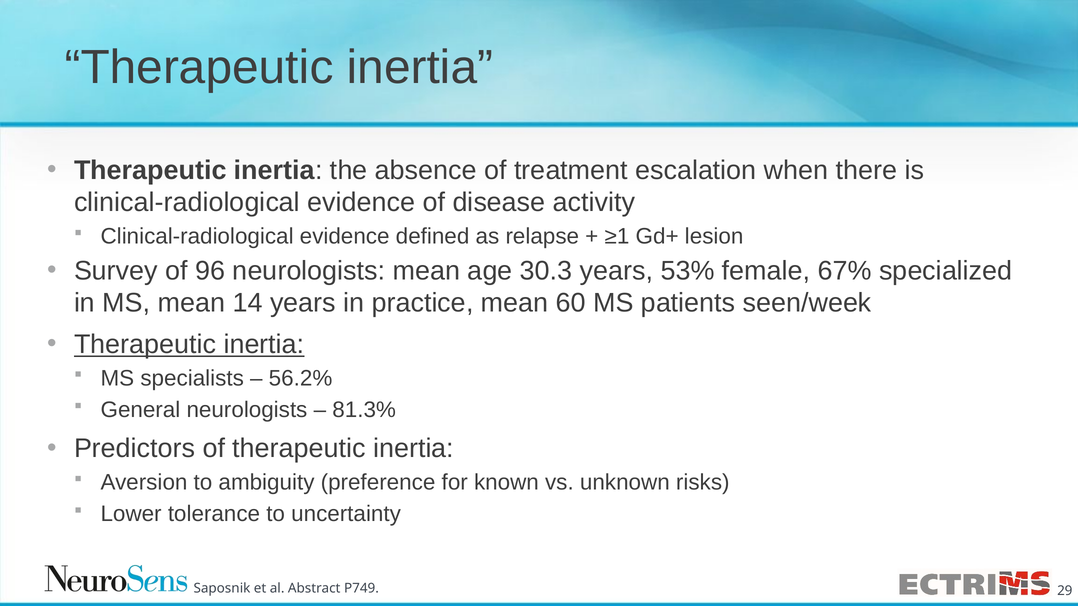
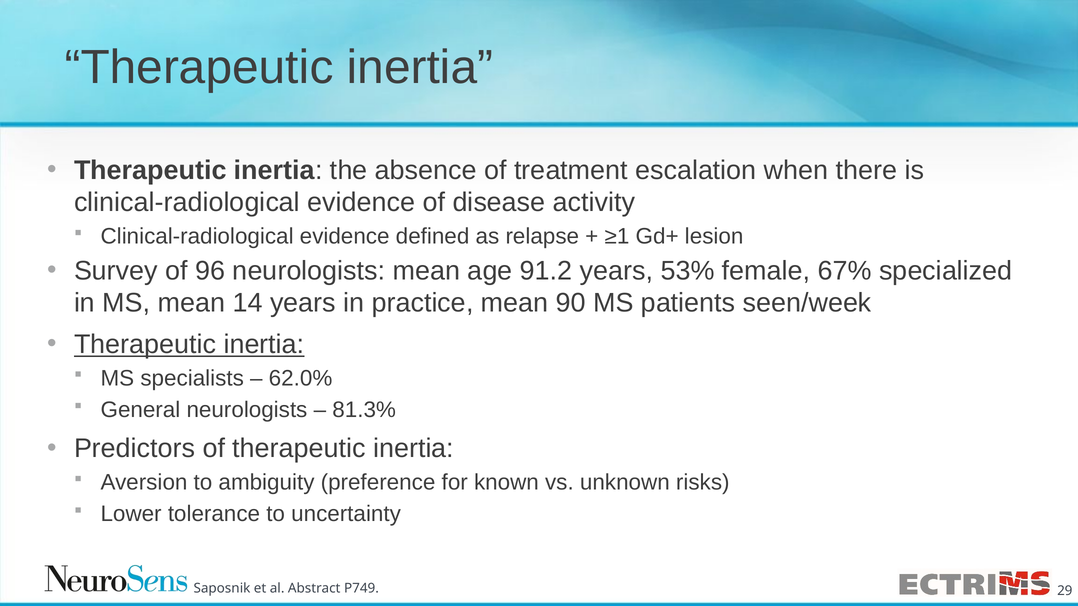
30.3: 30.3 -> 91.2 (546, 271)
60: 60 -> 90 (571, 303)
56.2%: 56.2% -> 62.0% (301, 378)
